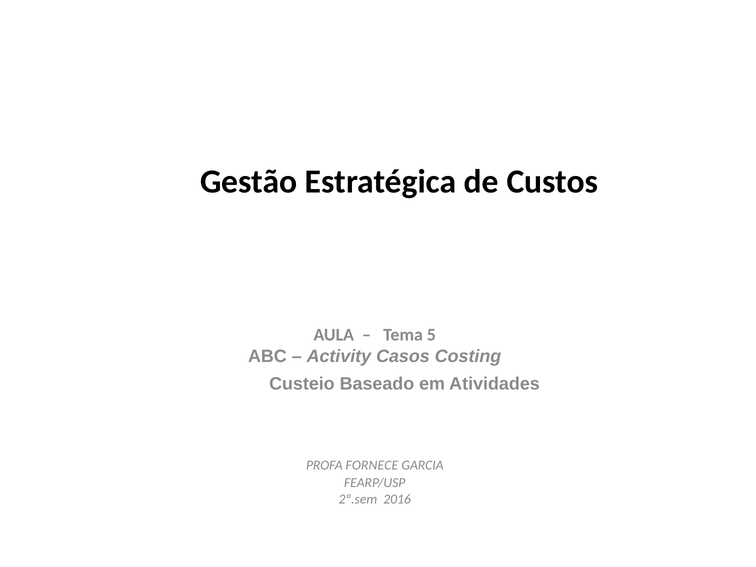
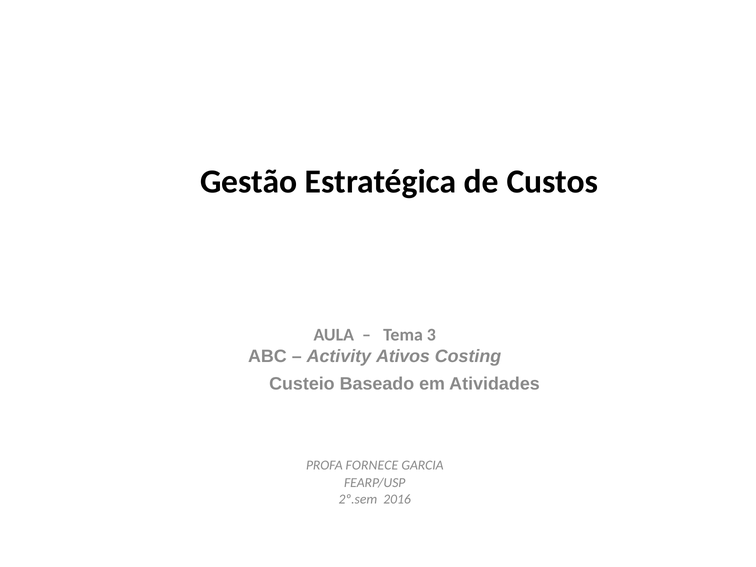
5: 5 -> 3 (431, 335)
Casos: Casos -> Ativos (403, 356)
